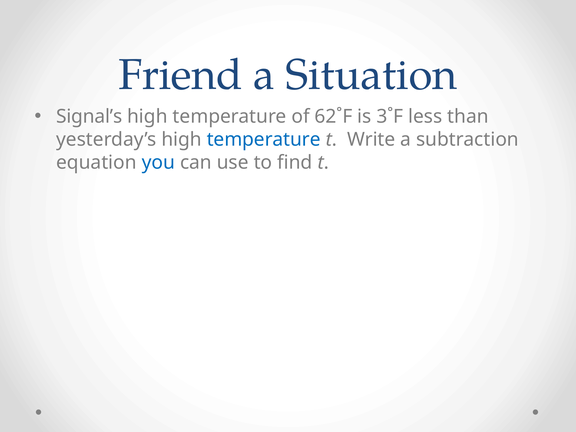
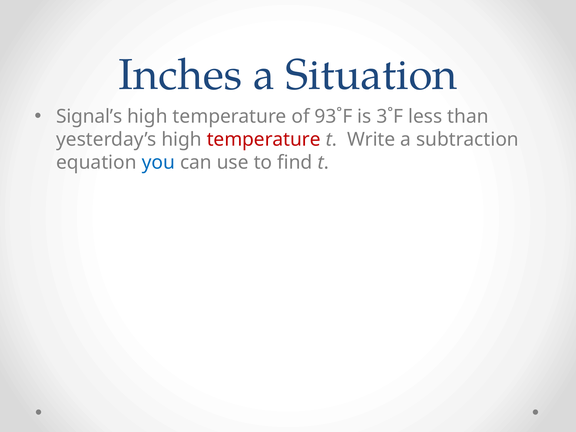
Friend: Friend -> Inches (180, 75)
62˚F: 62˚F -> 93˚F (333, 117)
temperature colour: blue -> red (264, 140)
